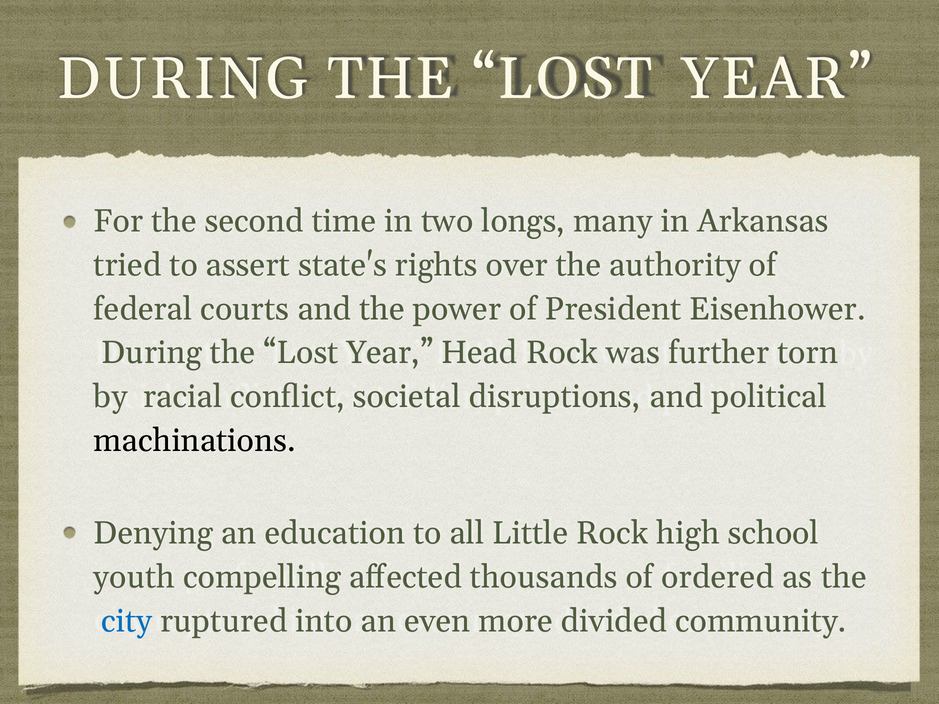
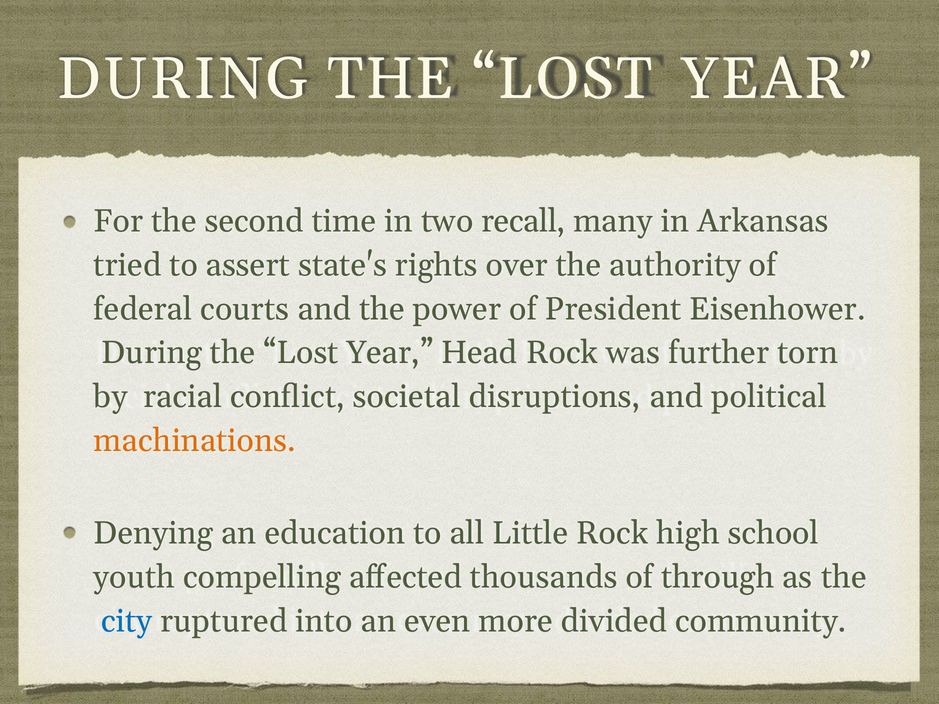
longs: longs -> recall (523, 221)
machinations colour: black -> orange (195, 441)
ordered: ordered -> through (718, 577)
